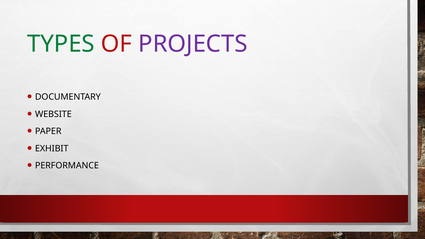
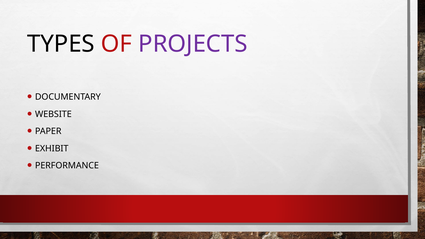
TYPES colour: green -> black (61, 44)
